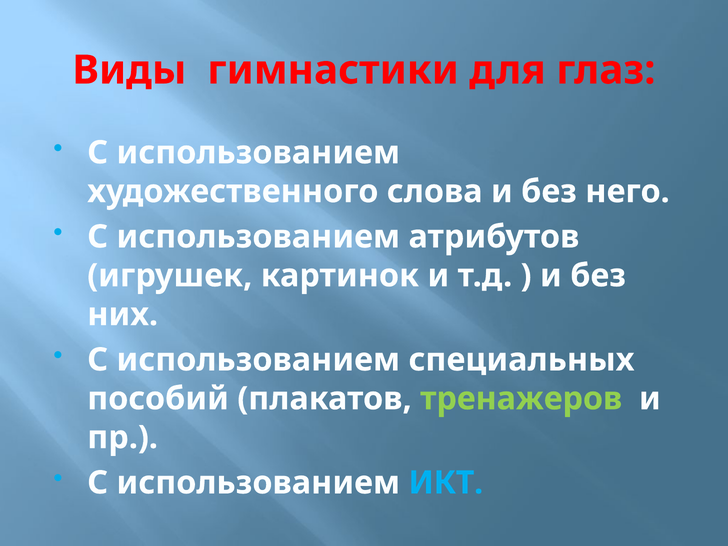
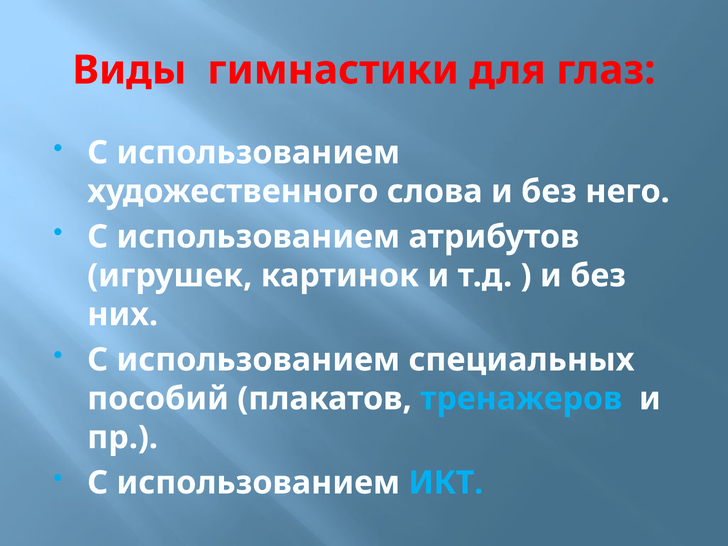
тренажеров colour: light green -> light blue (521, 399)
